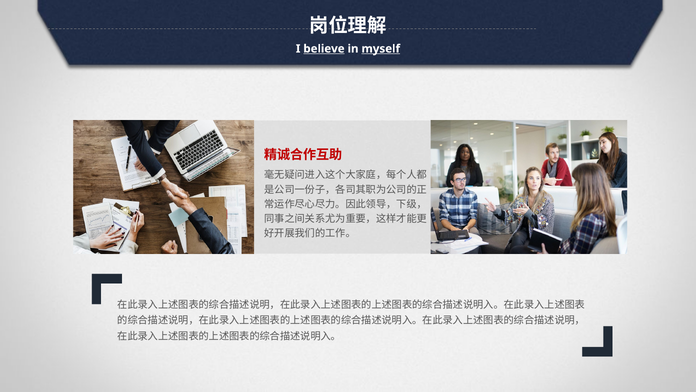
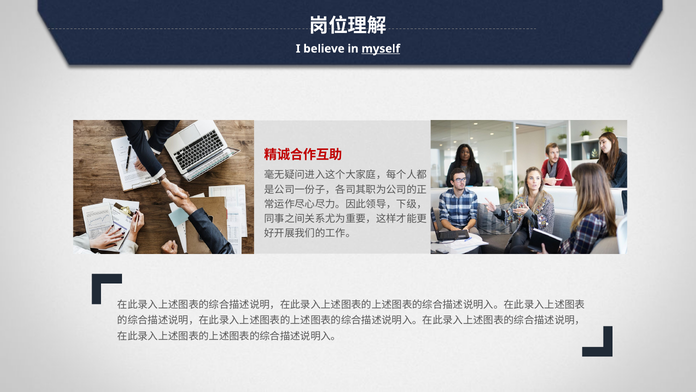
believe underline: present -> none (324, 49)
